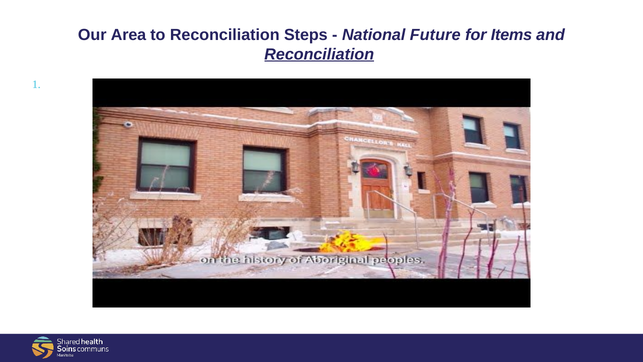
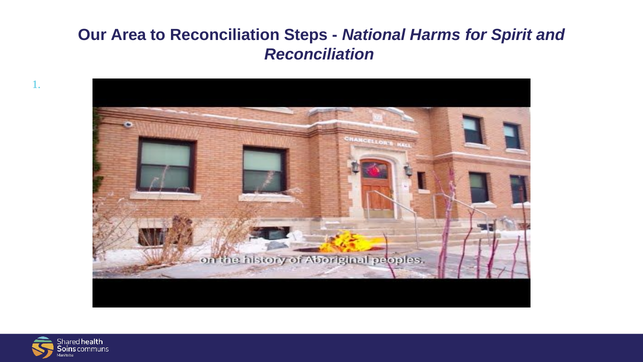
Future: Future -> Harms (435, 35)
Items: Items -> Spirit (511, 35)
Reconciliation underline: present -> none (319, 54)
